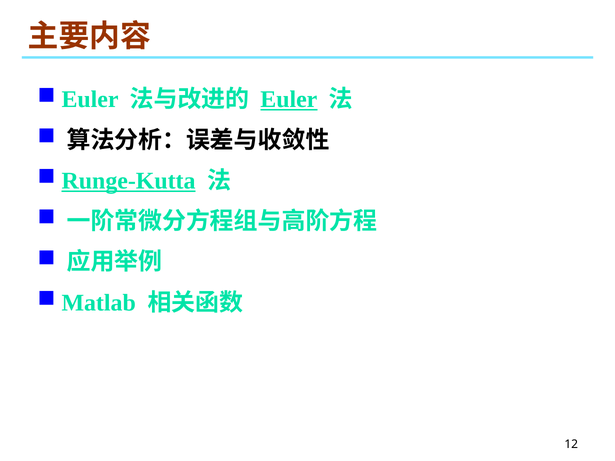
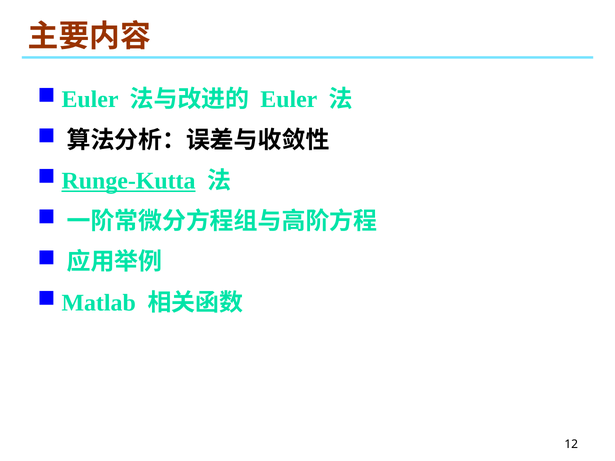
Euler underline: present -> none (289, 100)
